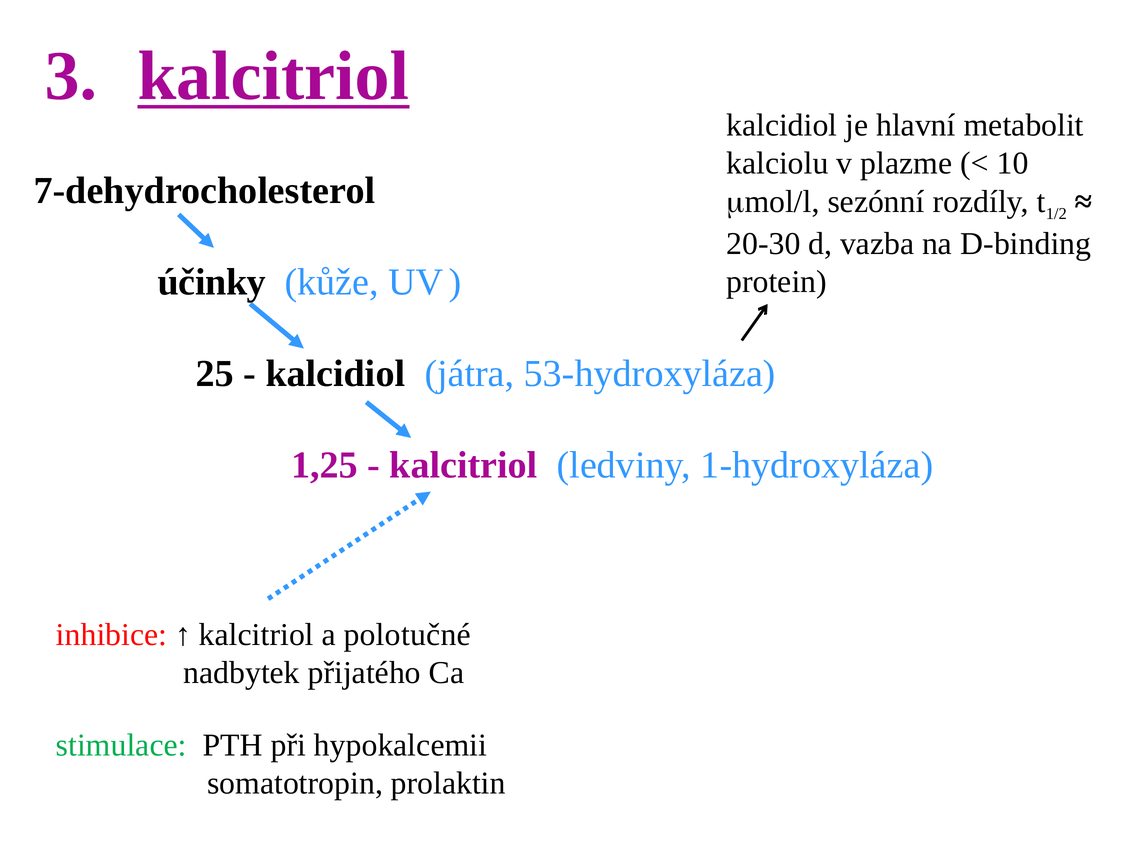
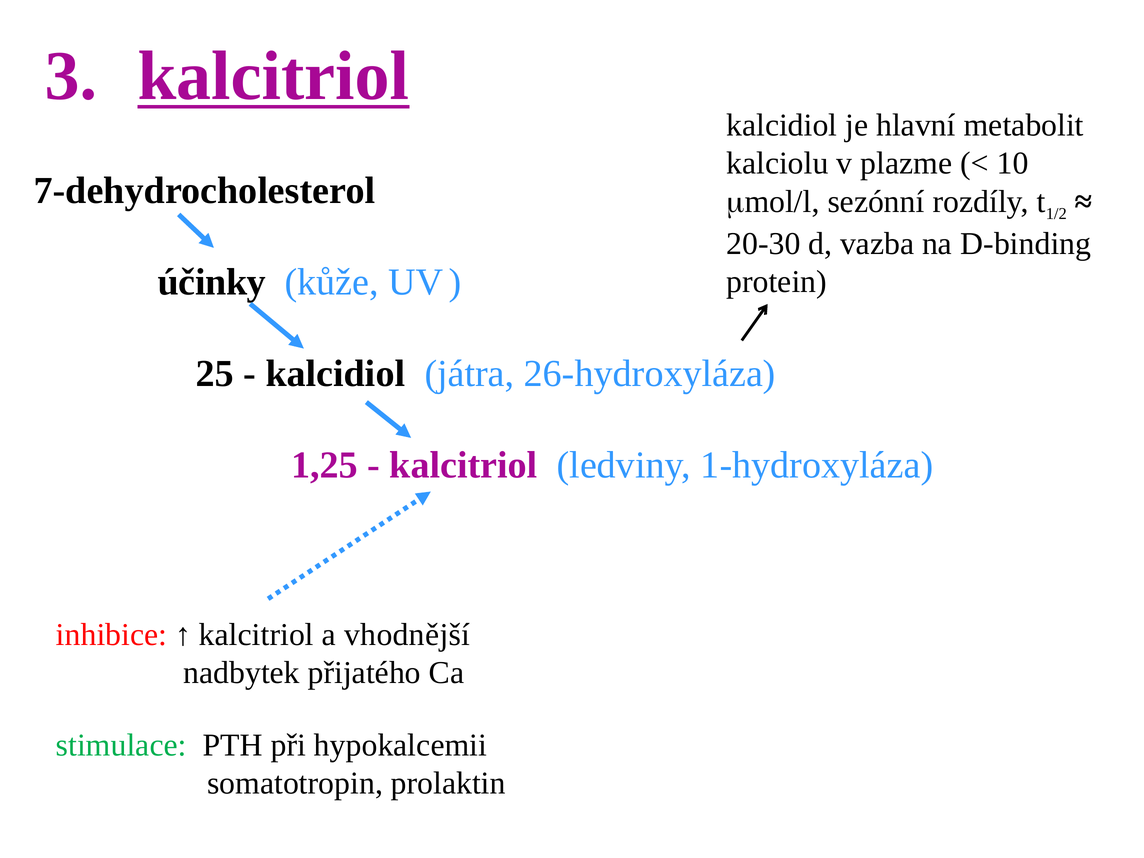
53-hydroxyláza: 53-hydroxyláza -> 26-hydroxyláza (650, 374)
polotučné: polotučné -> vhodnější (407, 635)
